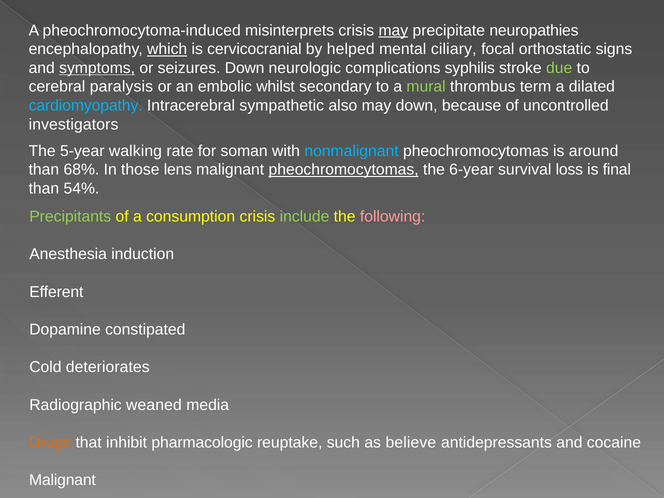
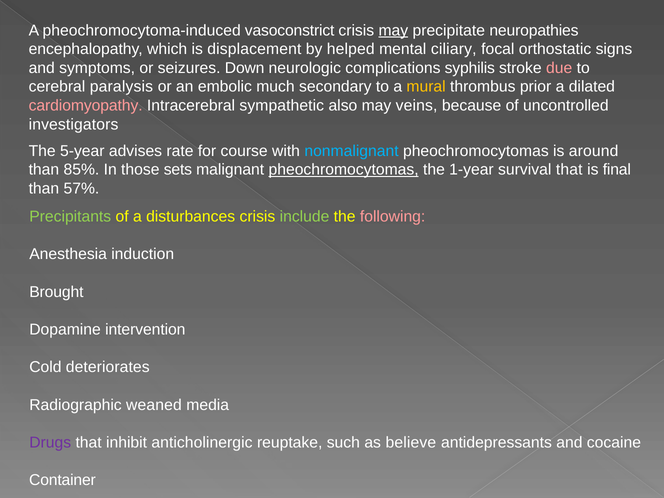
misinterprets: misinterprets -> vasoconstrict (290, 30)
which underline: present -> none (167, 49)
cervicocranial: cervicocranial -> displacement (254, 49)
symptoms underline: present -> none (97, 68)
due colour: light green -> pink (559, 68)
whilst: whilst -> much (275, 87)
mural colour: light green -> yellow (426, 87)
term: term -> prior (536, 87)
cardiomyopathy colour: light blue -> pink (86, 106)
may down: down -> veins (417, 106)
walking: walking -> advises (136, 151)
soman: soman -> course (244, 151)
68%: 68% -> 85% (81, 170)
lens: lens -> sets (178, 170)
6-year: 6-year -> 1-year (471, 170)
survival loss: loss -> that (569, 170)
54%: 54% -> 57% (81, 188)
consumption: consumption -> disturbances (191, 217)
Efferent: Efferent -> Brought (56, 292)
constipated: constipated -> intervention (145, 330)
Drugs colour: orange -> purple (50, 443)
pharmacologic: pharmacologic -> anticholinergic (202, 443)
Malignant: Malignant -> Container (62, 480)
